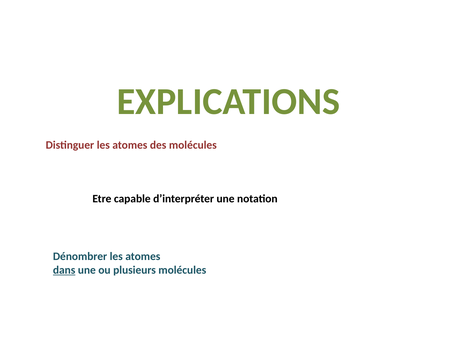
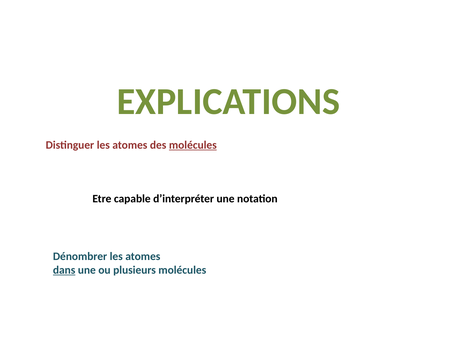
molécules underline: none -> present (193, 145)
